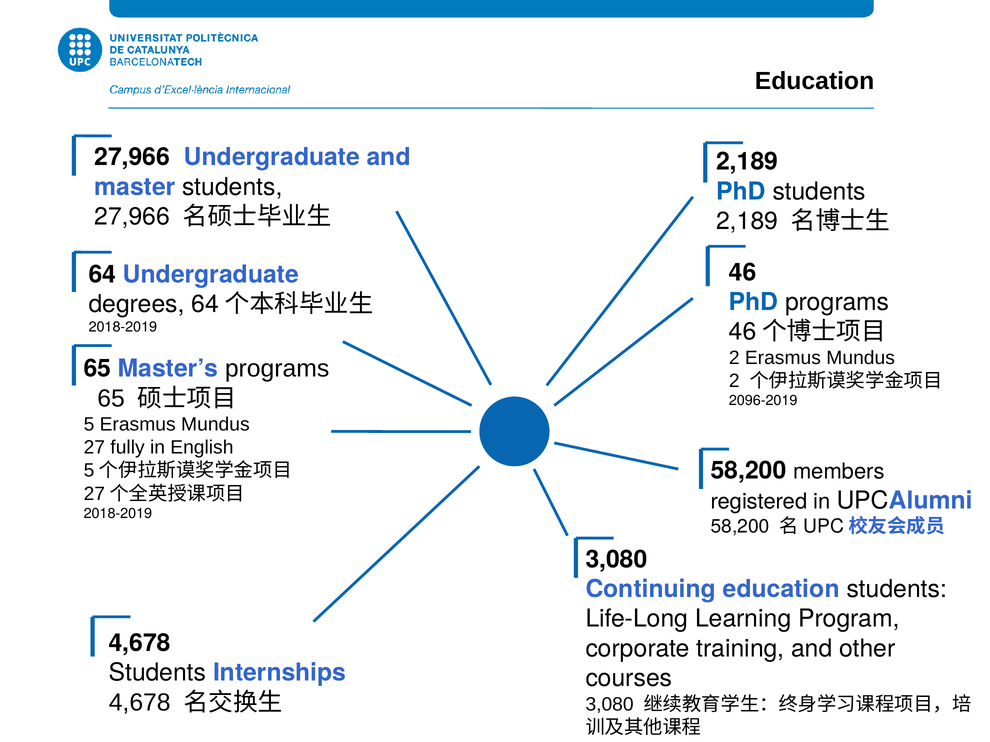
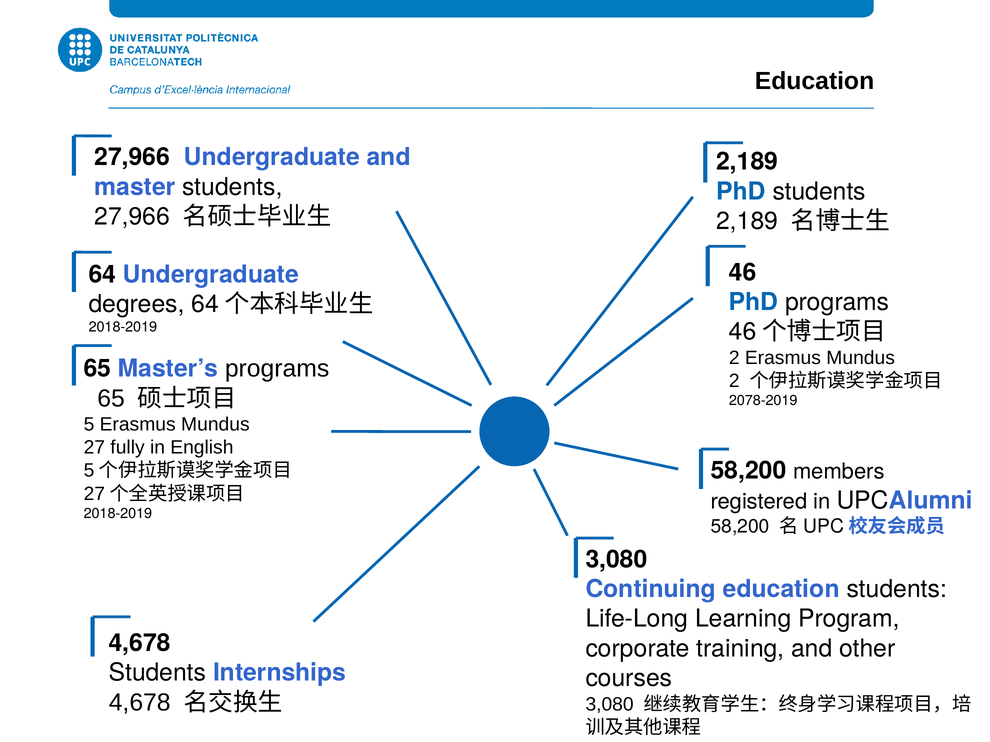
2096-2019: 2096-2019 -> 2078-2019 (763, 401)
